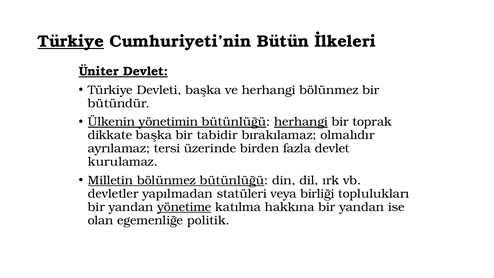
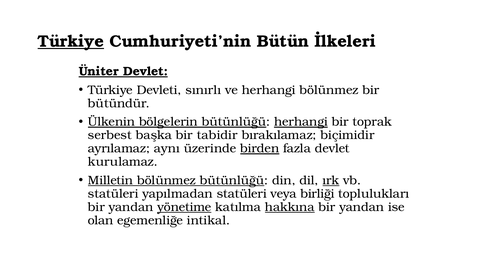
Devleti başka: başka -> sınırlı (203, 90)
yönetimin: yönetimin -> bölgelerin (168, 122)
dikkate: dikkate -> serbest (110, 135)
olmalıdır: olmalıdır -> biçimidir (348, 135)
tersi: tersi -> aynı (167, 148)
birden underline: none -> present (260, 148)
ırk underline: none -> present (331, 180)
devletler: devletler -> statüleri (113, 194)
hakkına underline: none -> present (290, 207)
politik: politik -> intikal (209, 220)
